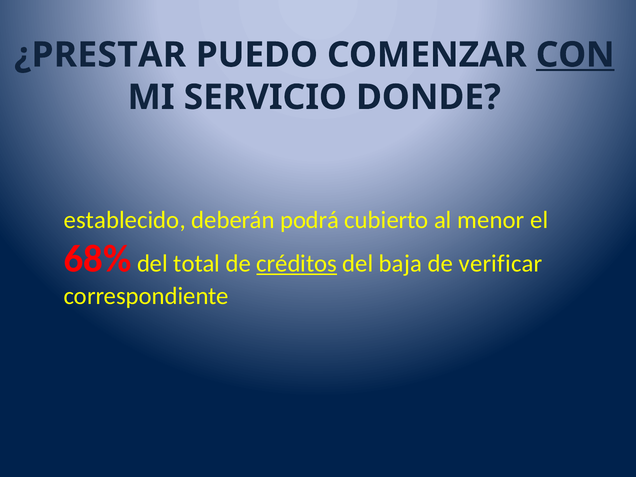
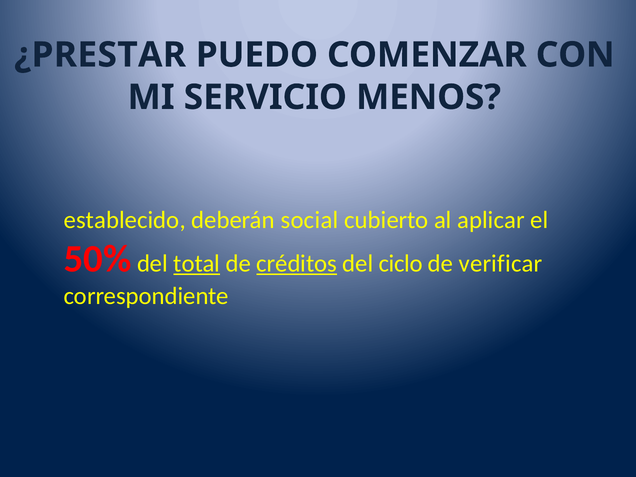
CON underline: present -> none (575, 55)
DONDE: DONDE -> MENOS (429, 97)
podrá: podrá -> social (309, 220)
menor: menor -> aplicar (491, 220)
68%: 68% -> 50% (98, 259)
total underline: none -> present (197, 264)
baja: baja -> ciclo (401, 264)
